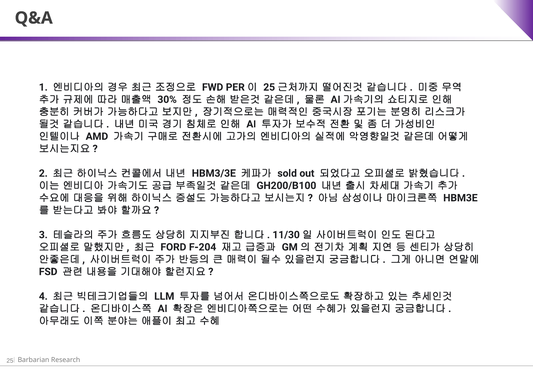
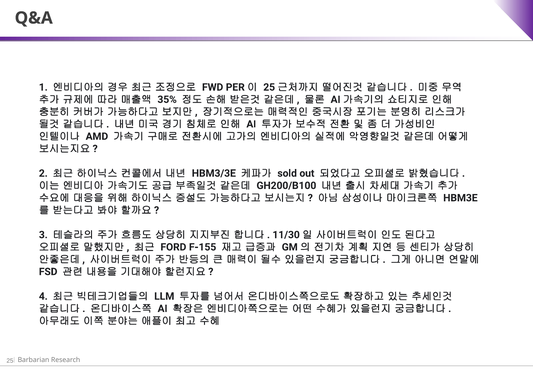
30%: 30% -> 35% (167, 100)
F-204: F-204 -> F-155 (203, 247)
